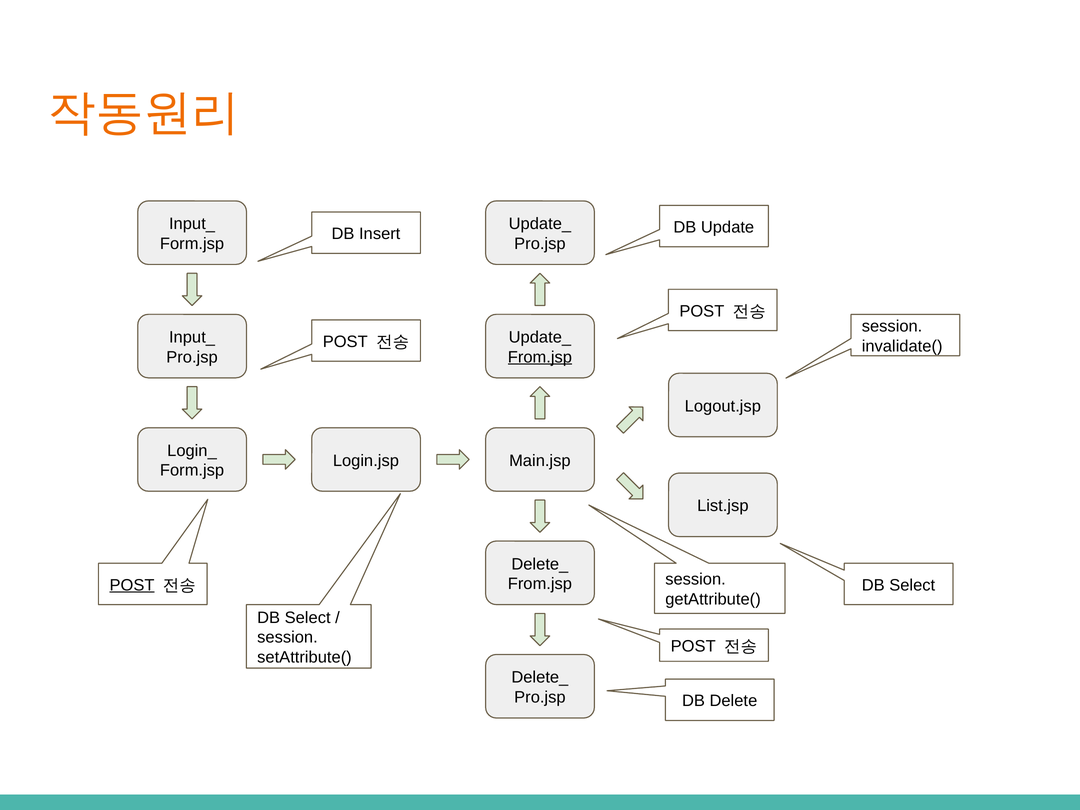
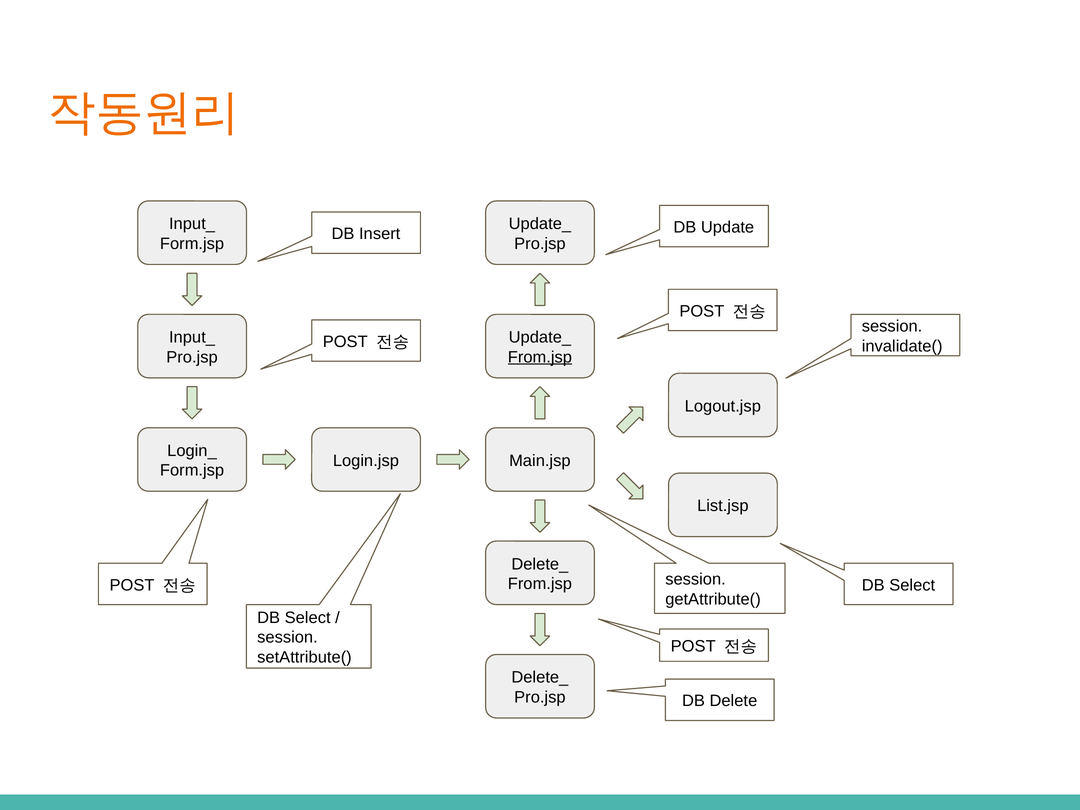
POST underline: present -> none (132, 585)
